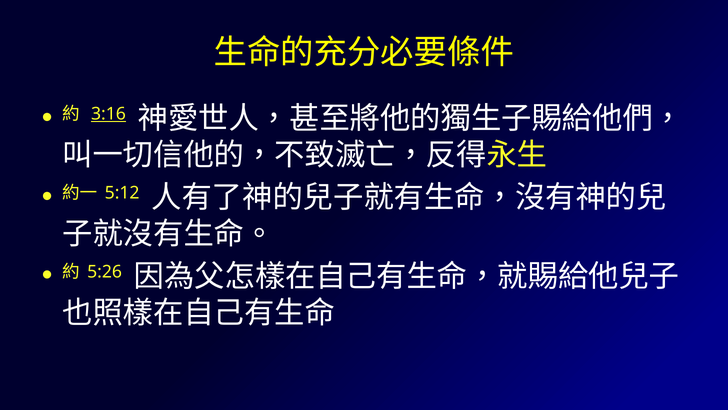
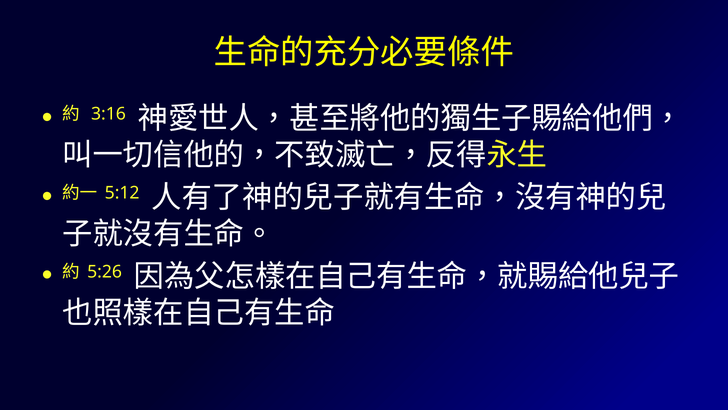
3:16 underline: present -> none (108, 114)
